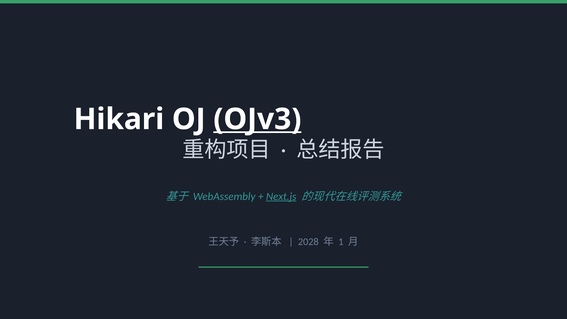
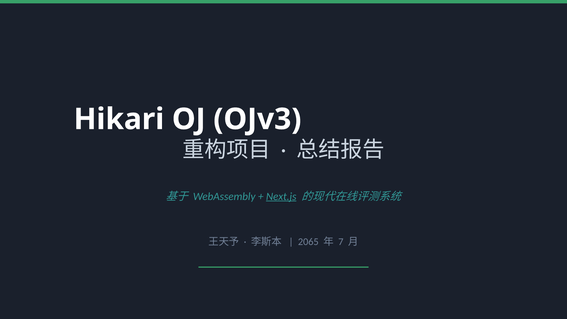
OJv3 underline: present -> none (257, 119)
2028: 2028 -> 2065 (308, 242)
1: 1 -> 7 (341, 242)
